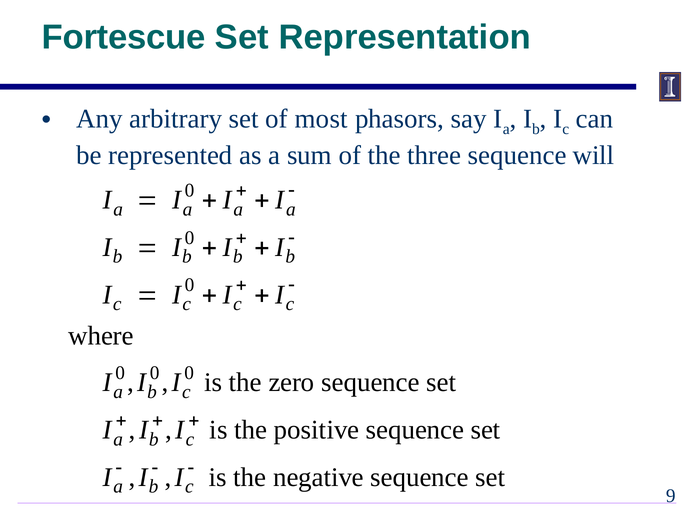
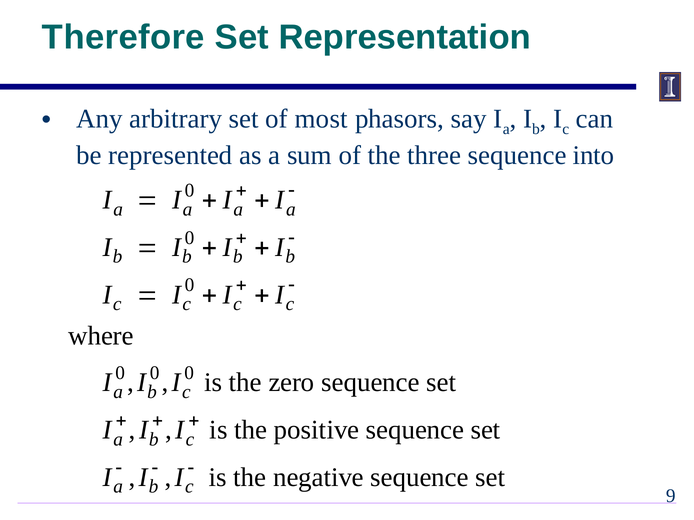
Fortescue: Fortescue -> Therefore (123, 37)
will: will -> into (594, 156)
